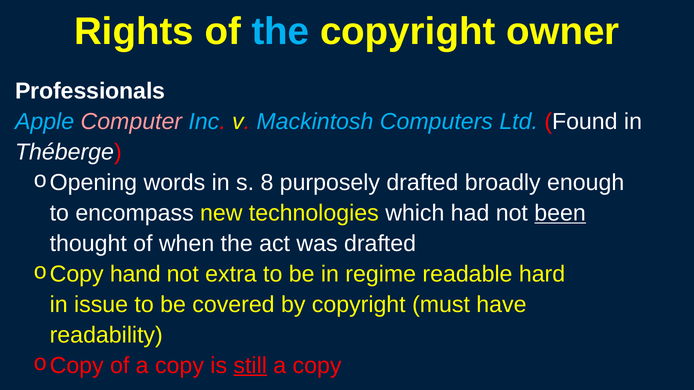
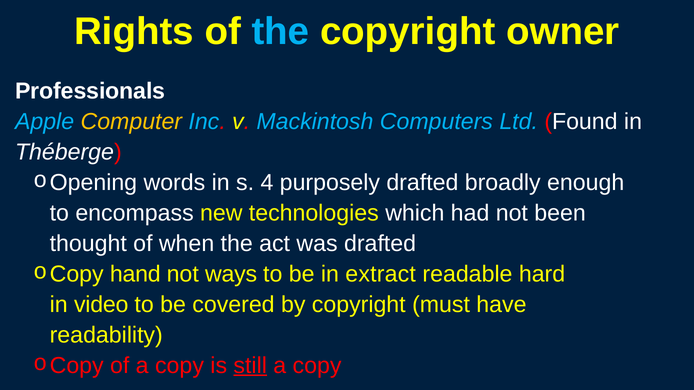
Computer colour: pink -> yellow (131, 122)
8: 8 -> 4 (267, 183)
been underline: present -> none (560, 213)
extra: extra -> ways (231, 274)
regime: regime -> extract (381, 274)
issue: issue -> video (101, 305)
